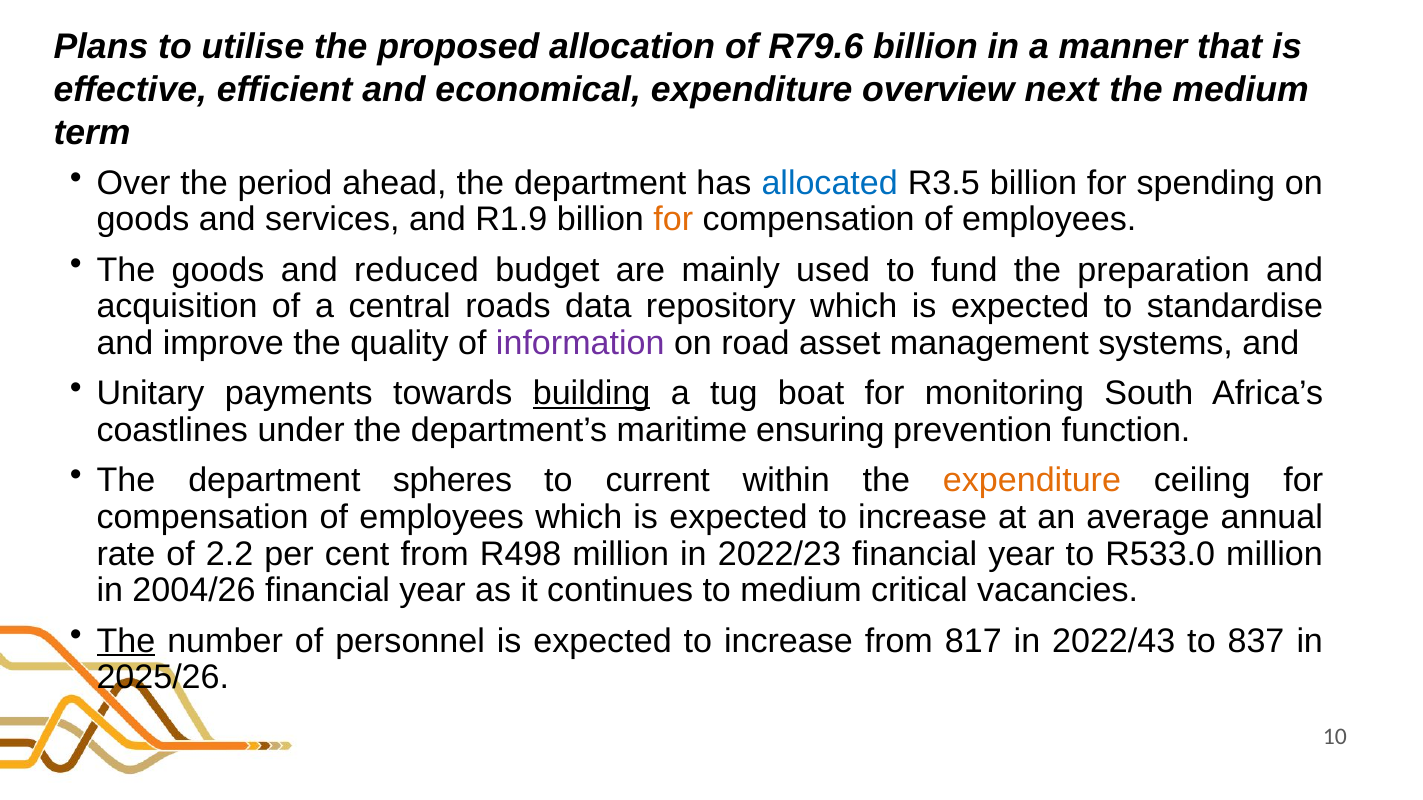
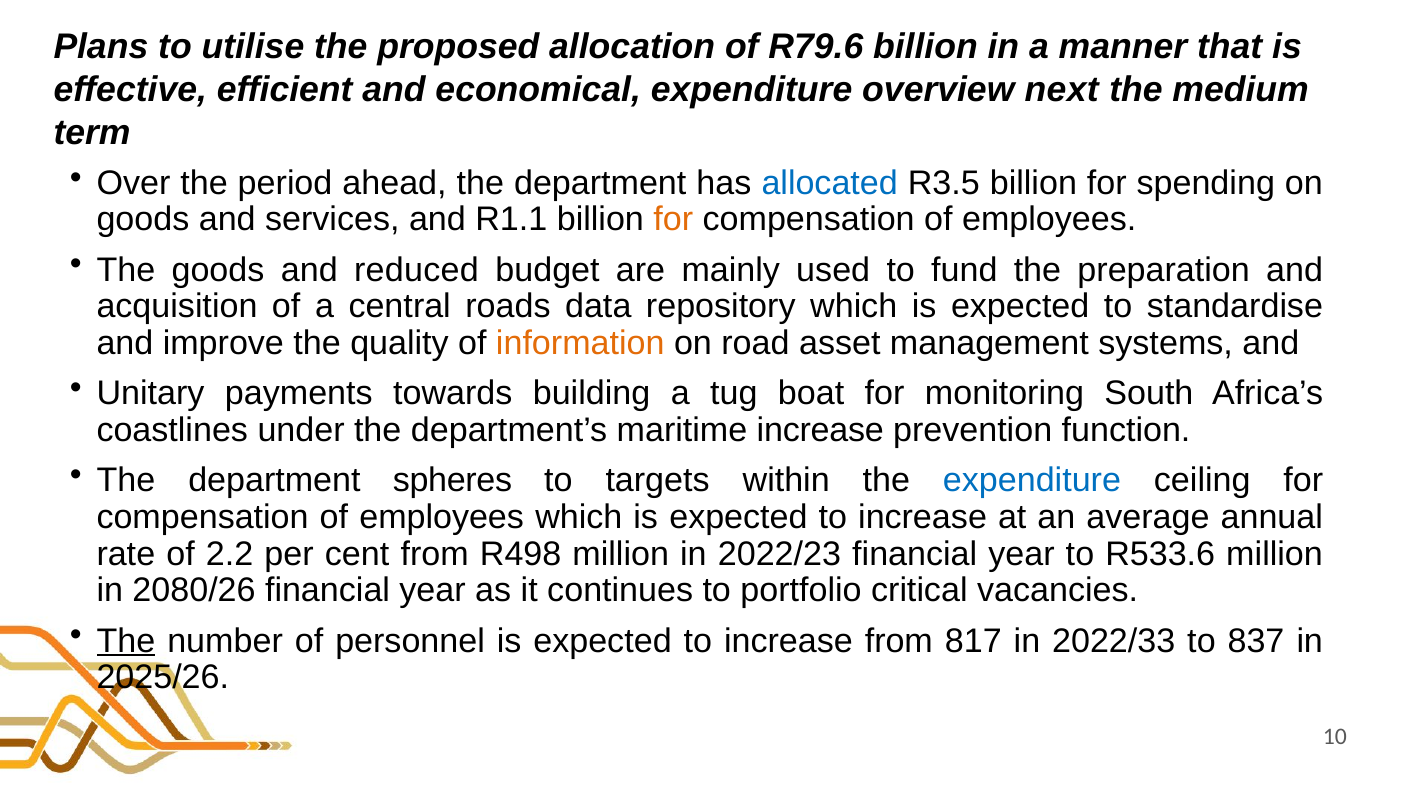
R1.9: R1.9 -> R1.1 (511, 220)
information colour: purple -> orange (580, 344)
building underline: present -> none (592, 394)
maritime ensuring: ensuring -> increase (820, 430)
current: current -> targets (658, 481)
expenditure colour: orange -> blue (1032, 481)
R533.0: R533.0 -> R533.6 (1160, 554)
2004/26: 2004/26 -> 2080/26 (194, 591)
to medium: medium -> portfolio (801, 591)
2022/43: 2022/43 -> 2022/33 (1114, 641)
